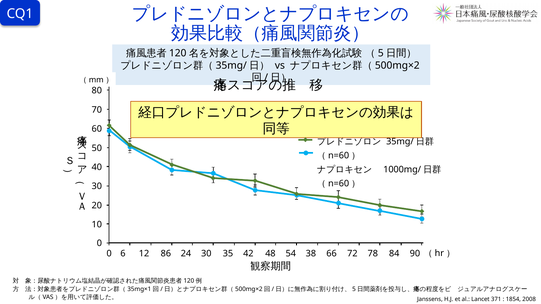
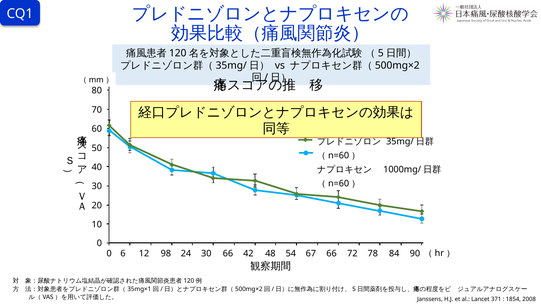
86: 86 -> 98 (166, 254)
30 35: 35 -> 66 (228, 254)
38: 38 -> 67 (311, 254)
